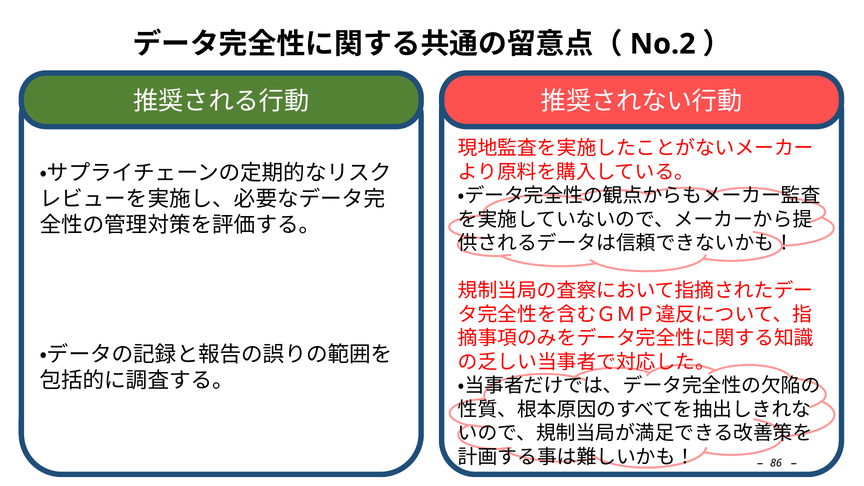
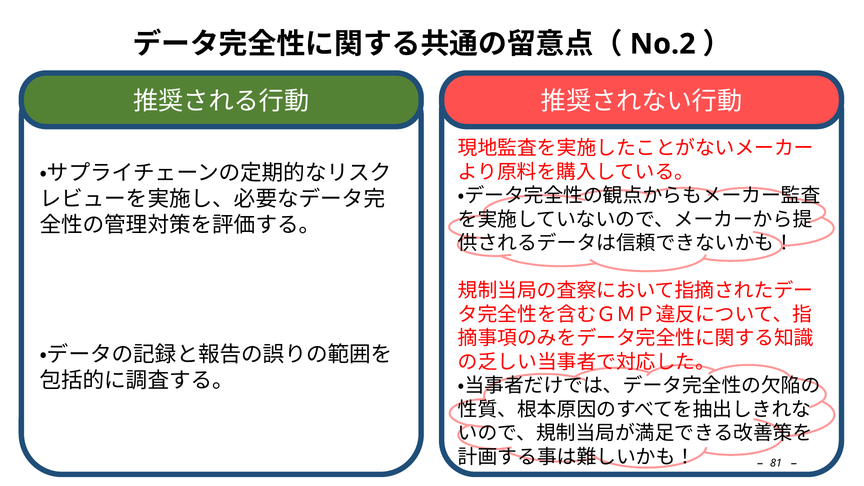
86: 86 -> 81 (776, 463)
